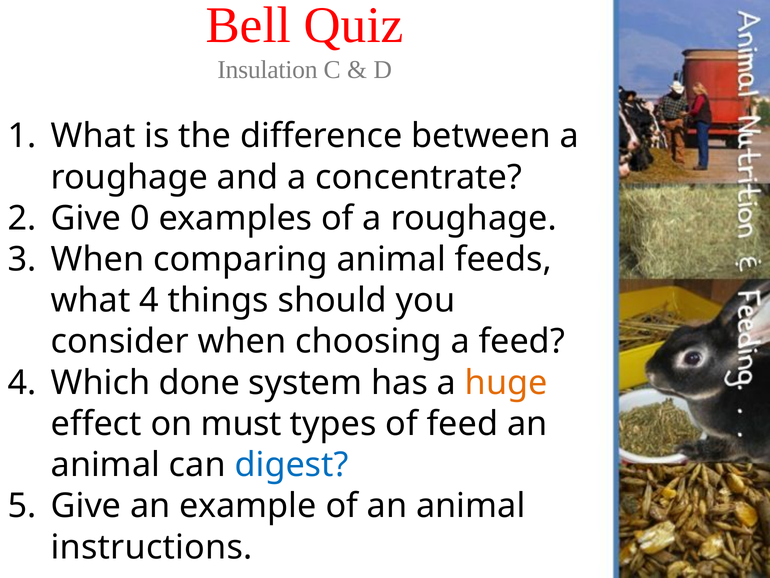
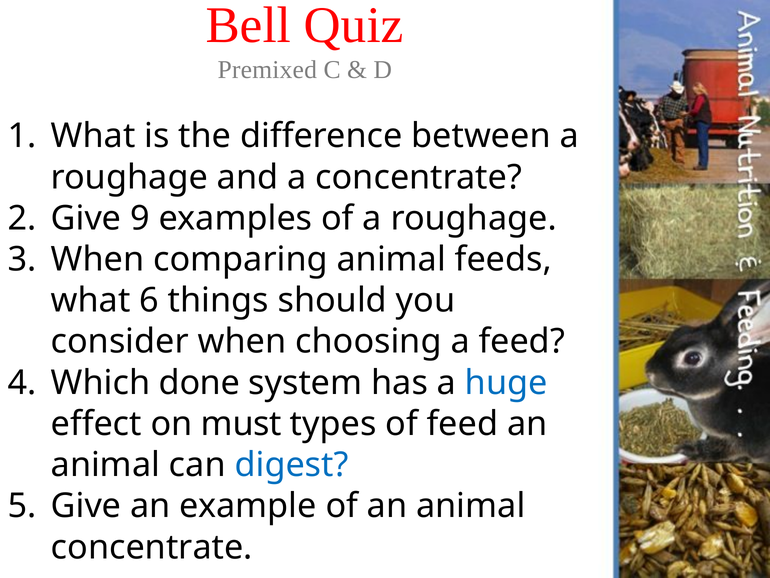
Insulation: Insulation -> Premixed (267, 70)
0: 0 -> 9 (140, 218)
what 4: 4 -> 6 (149, 300)
huge colour: orange -> blue (506, 382)
instructions: instructions -> concentrate (152, 547)
